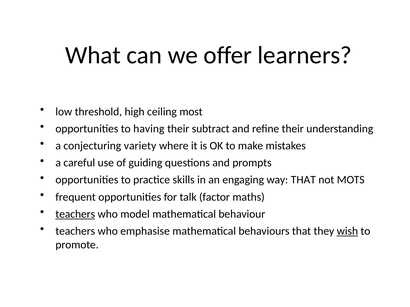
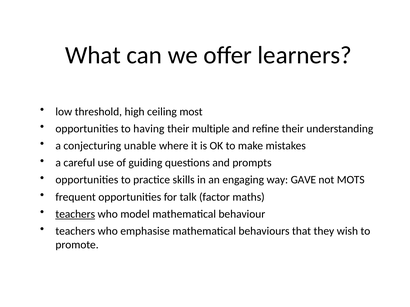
subtract: subtract -> multiple (211, 129)
variety: variety -> unable (140, 146)
way THAT: THAT -> GAVE (303, 180)
wish underline: present -> none (347, 231)
